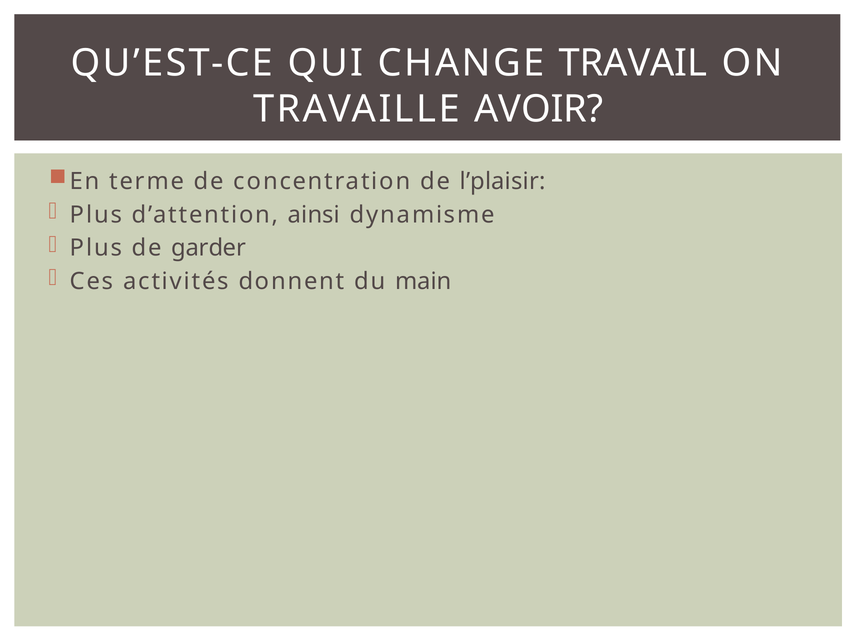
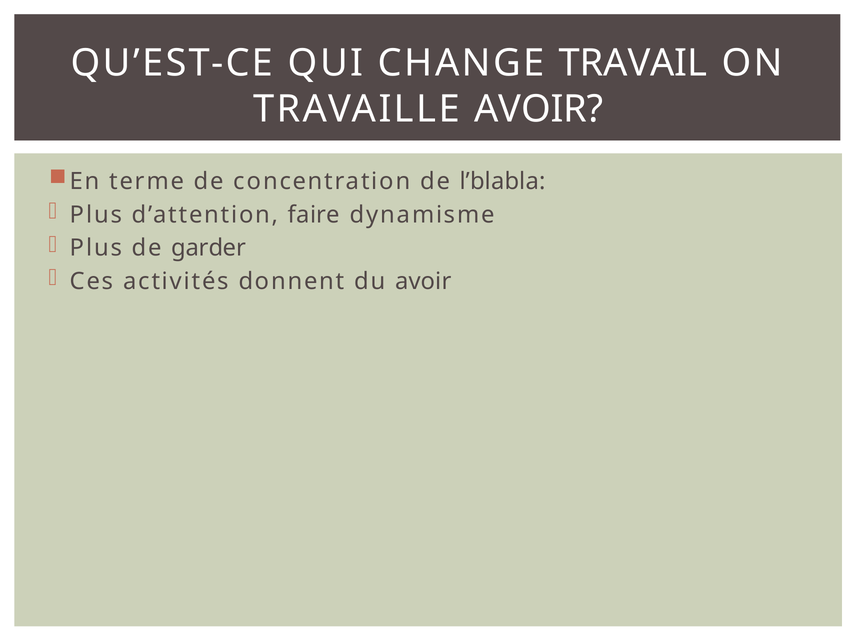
l’plaisir: l’plaisir -> l’blabla (503, 181)
ainsi: ainsi -> faire (314, 215)
du main: main -> avoir (423, 281)
